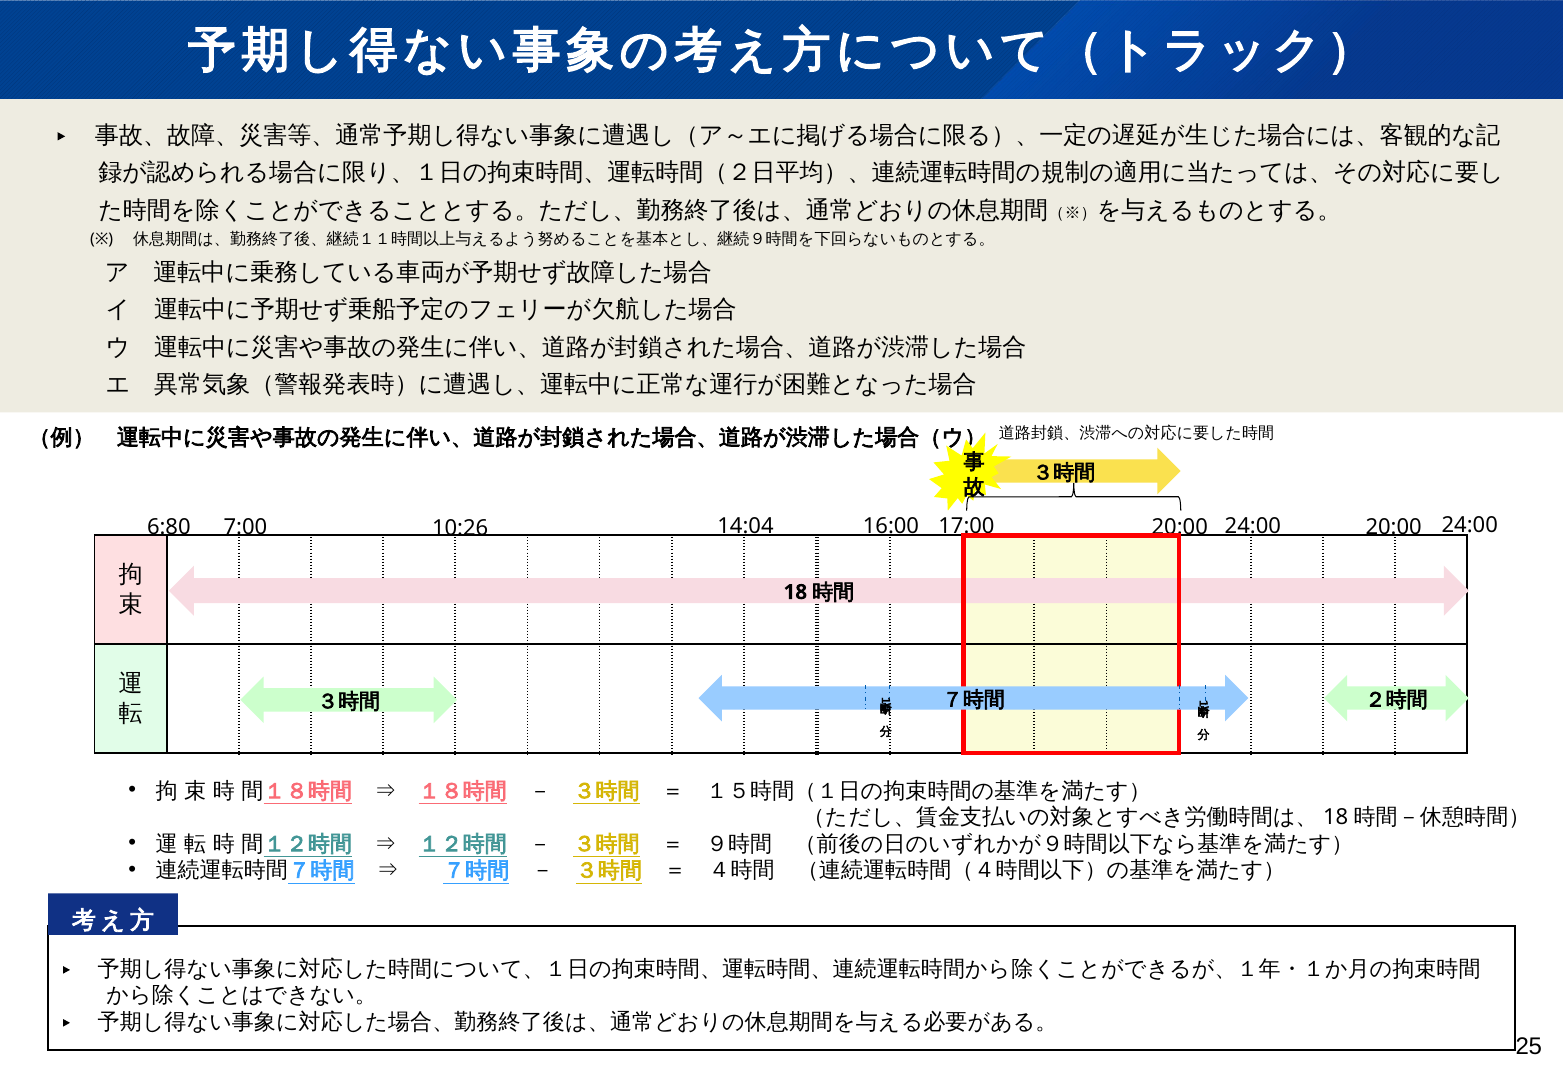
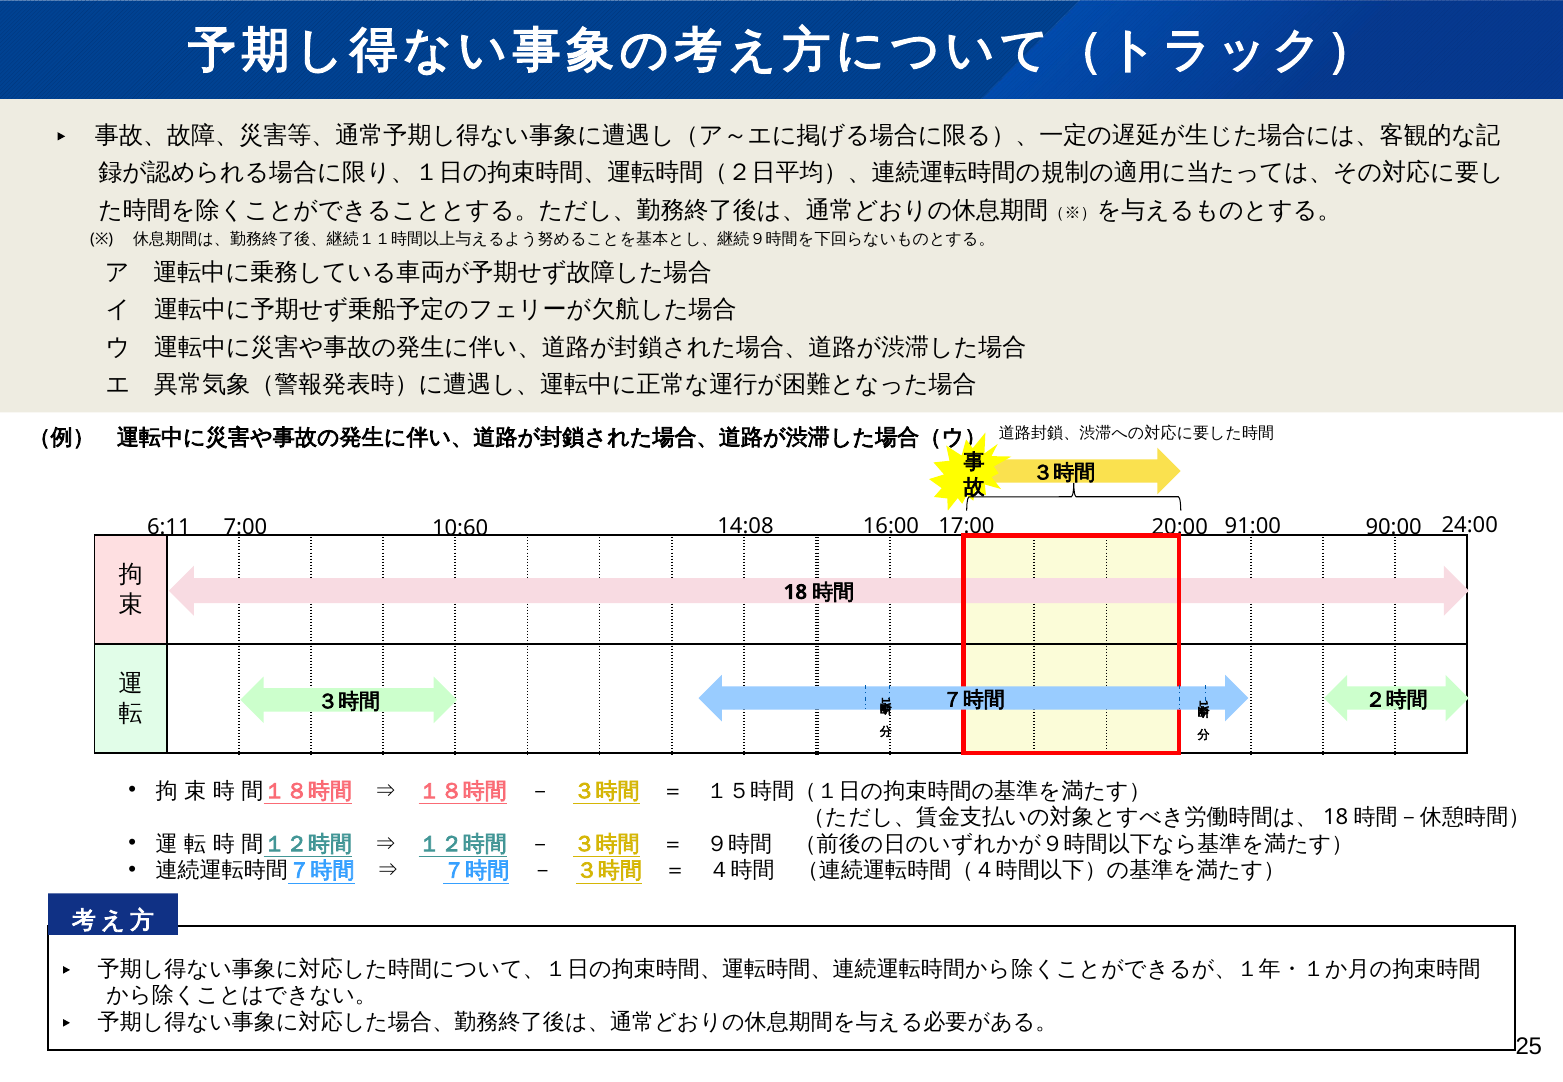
20:00: 20:00 -> 90:00 (1394, 527)
6:80: 6:80 -> 6:11 (169, 528)
14:04: 14:04 -> 14:08 (746, 526)
24:00: 24:00 -> 91:00 (1253, 526)
10:26: 10:26 -> 10:60 (460, 528)
